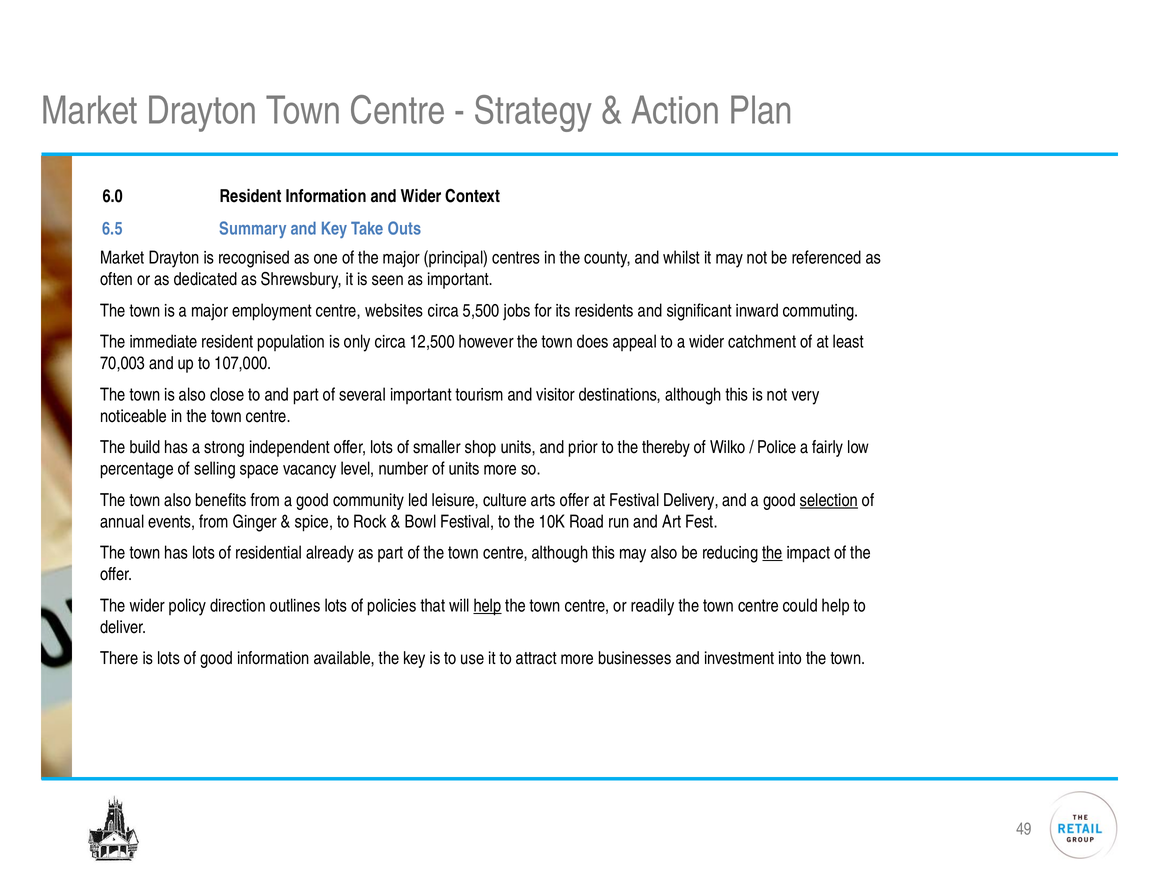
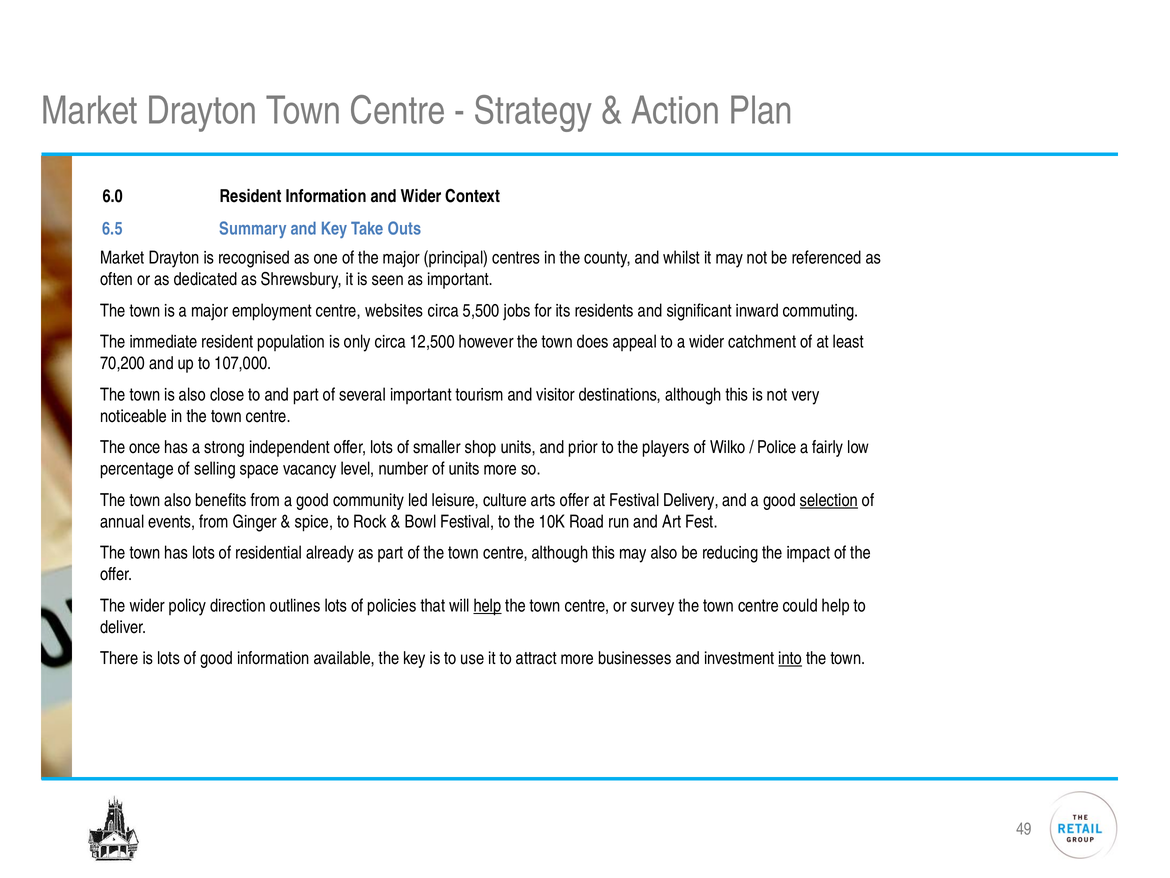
70,003: 70,003 -> 70,200 (123, 363)
build: build -> once (145, 447)
thereby: thereby -> players (666, 447)
the underline: present -> none (773, 553)
readily: readily -> survey (653, 605)
into underline: none -> present (790, 658)
